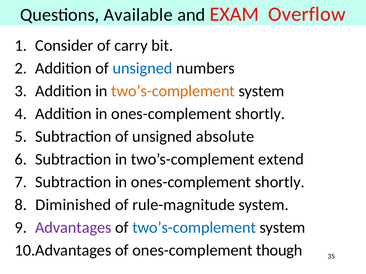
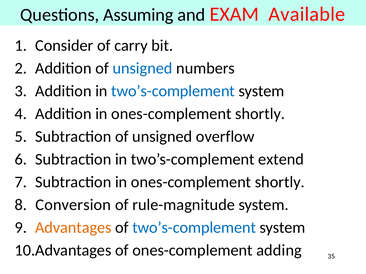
Available: Available -> Assuming (138, 15)
Overflow: Overflow -> Available (307, 14)
two’s-complement colour: orange -> blue (173, 91)
absolute: absolute -> overflow (225, 137)
Diminished: Diminished -> Conversion (73, 205)
Advantages colour: purple -> orange (73, 228)
though: though -> adding (279, 251)
